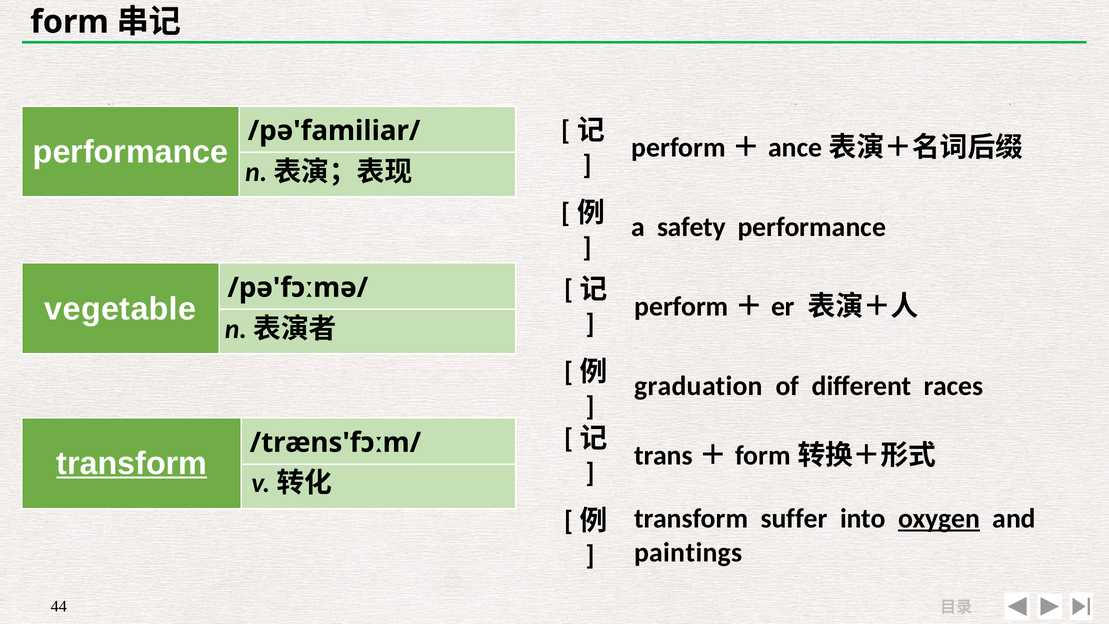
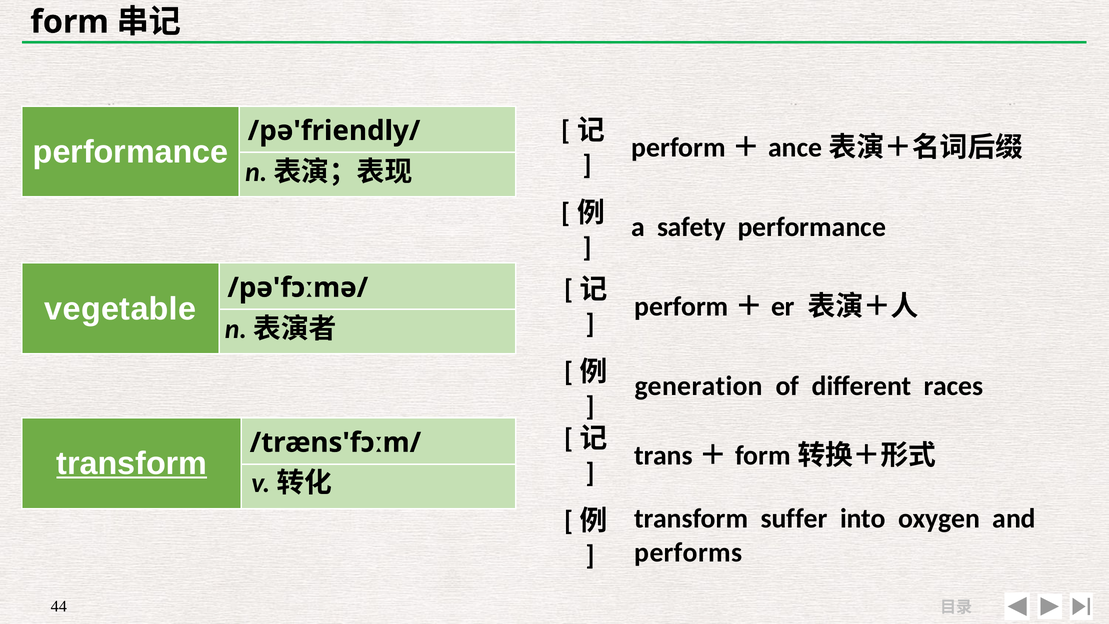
/pə'familiar/: /pə'familiar/ -> /pə'friendly/ (334, 131)
graduation: graduation -> generation (699, 386)
oxygen underline: present -> none (939, 518)
paintings: paintings -> performs (688, 552)
